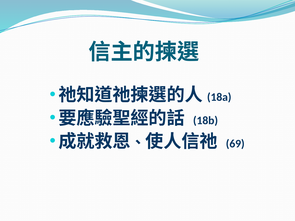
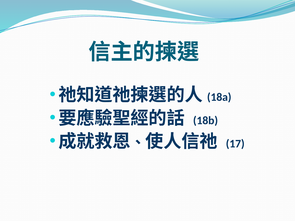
69: 69 -> 17 (235, 144)
